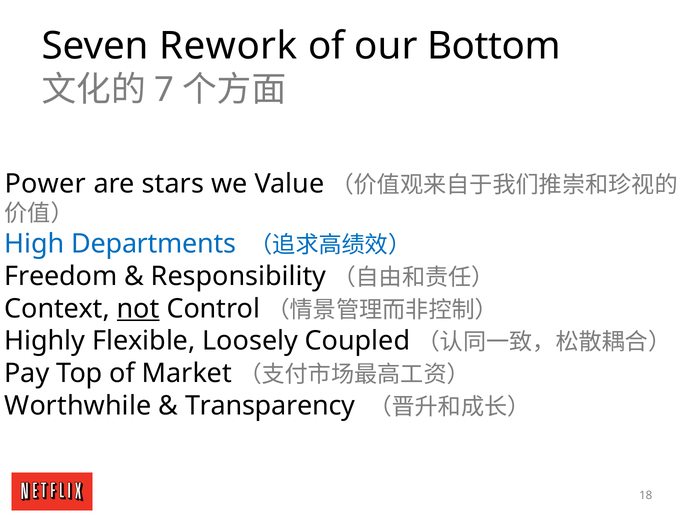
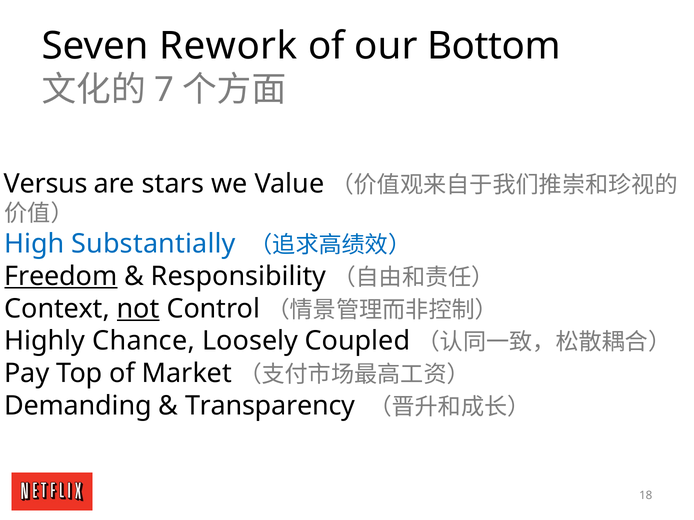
Power: Power -> Versus (46, 184)
Departments: Departments -> Substantially (153, 244)
Freedom underline: none -> present (61, 277)
Flexible: Flexible -> Chance (144, 341)
Worthwhile: Worthwhile -> Demanding (78, 406)
